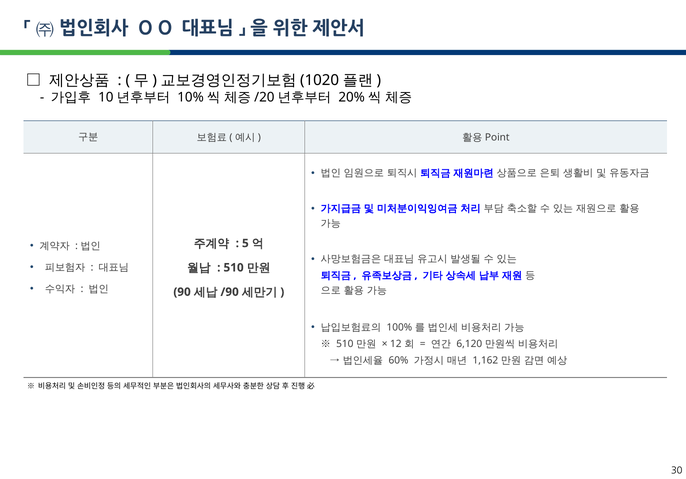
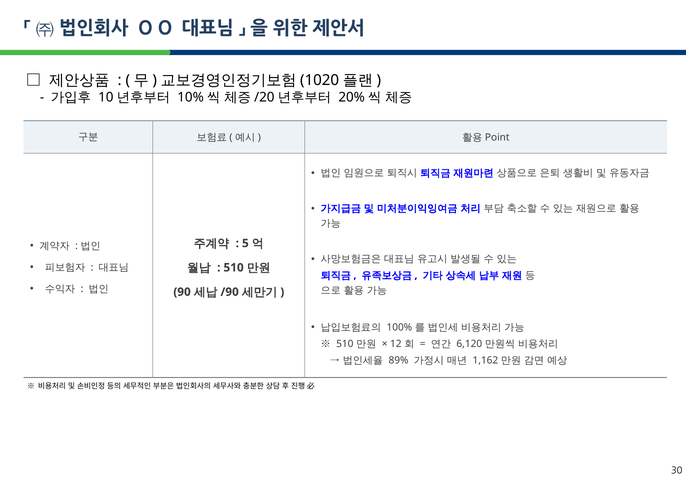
60%: 60% -> 89% (399, 360)
